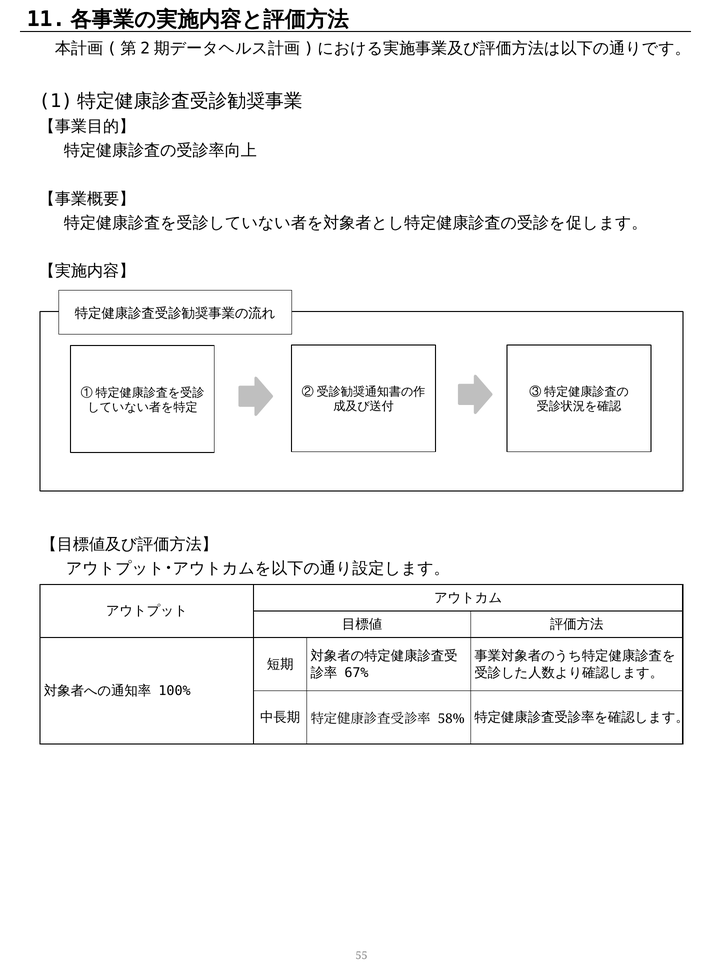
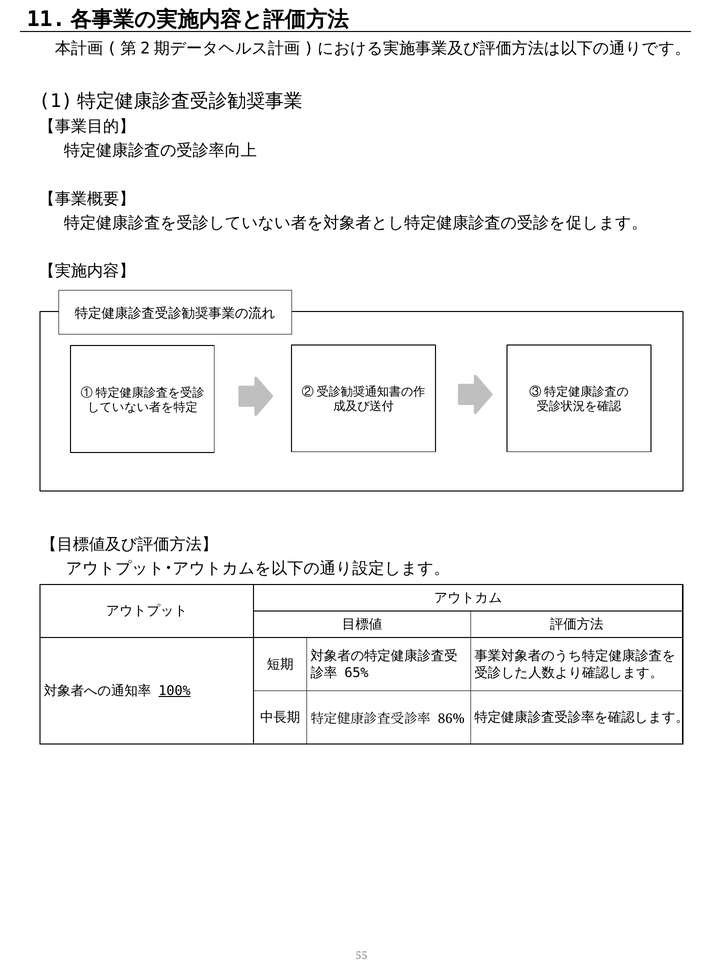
67%: 67% -> 65% (357, 673)
100% underline: none -> present (175, 691)
58%: 58% -> 86% (451, 719)
